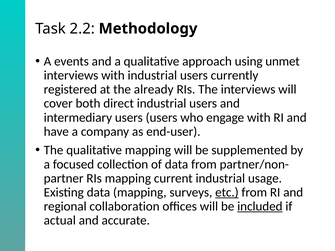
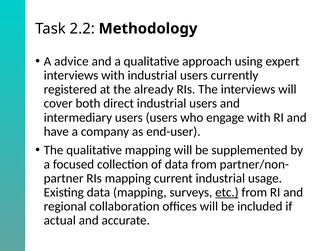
events: events -> advice (71, 61)
unmet: unmet -> expert (282, 61)
included underline: present -> none (260, 207)
